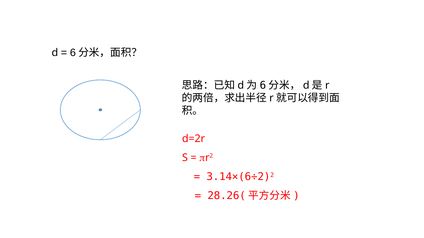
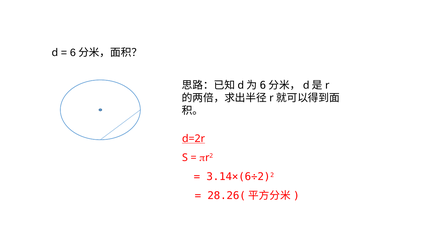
d=2r underline: none -> present (193, 139)
